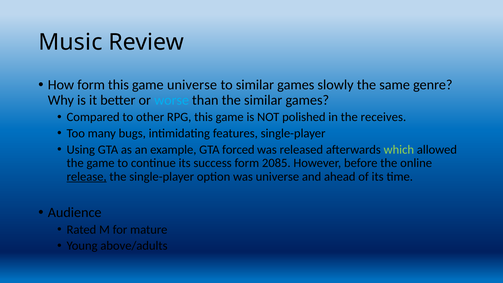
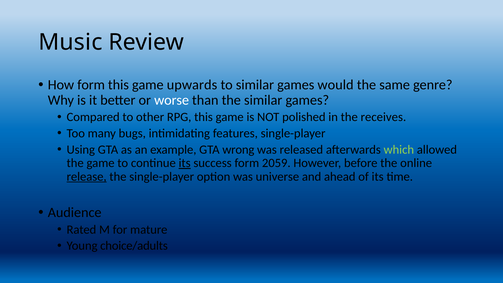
game universe: universe -> upwards (192, 85)
slowly: slowly -> would (336, 85)
worse colour: light blue -> white (172, 100)
forced: forced -> wrong (238, 150)
its underline: none -> present (185, 163)
2085: 2085 -> 2059 (276, 163)
above/adults: above/adults -> choice/adults (134, 246)
